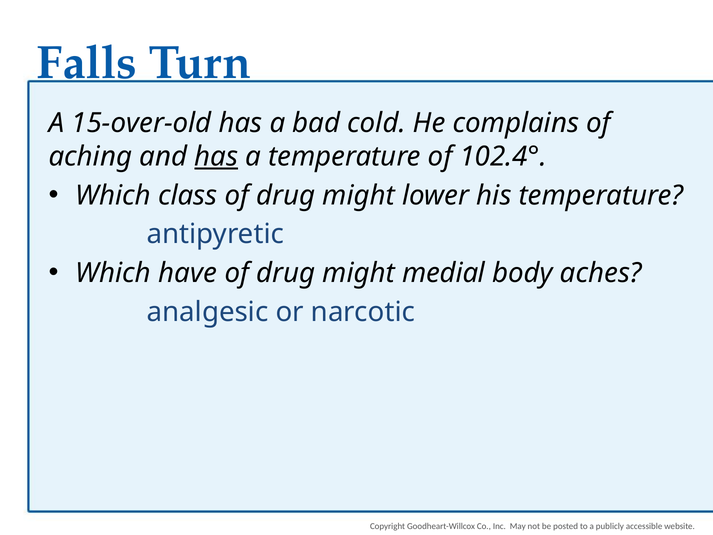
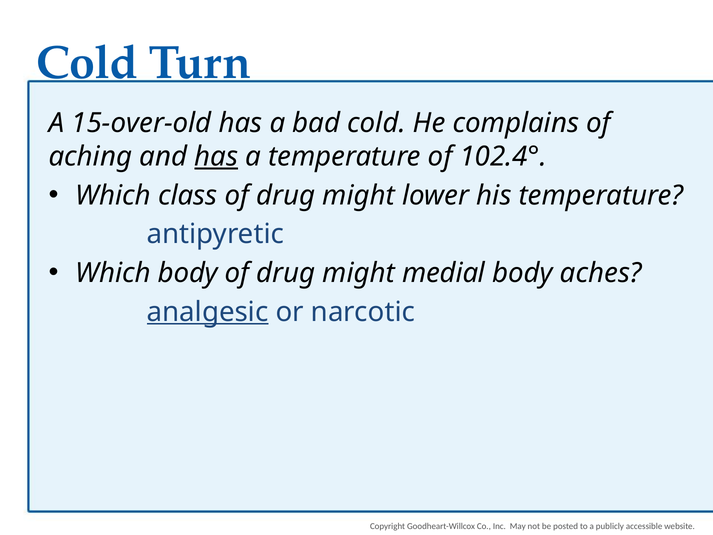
Falls: Falls -> Cold (87, 63)
Which have: have -> body (188, 273)
analgesic underline: none -> present (208, 312)
